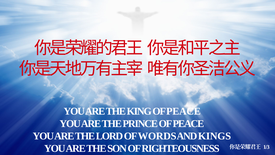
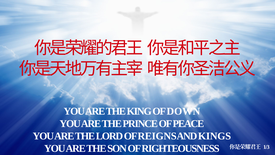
KING OF PEACE: PEACE -> DOWN (183, 111)
WORDS: WORDS -> REIGNS (157, 136)
